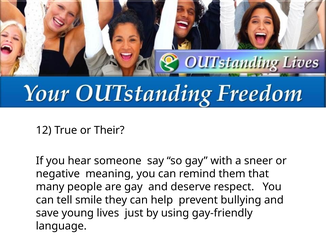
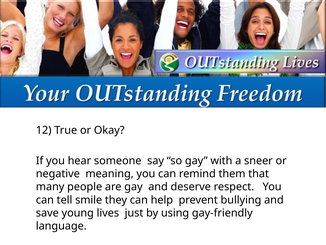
Their: Their -> Okay (109, 130)
